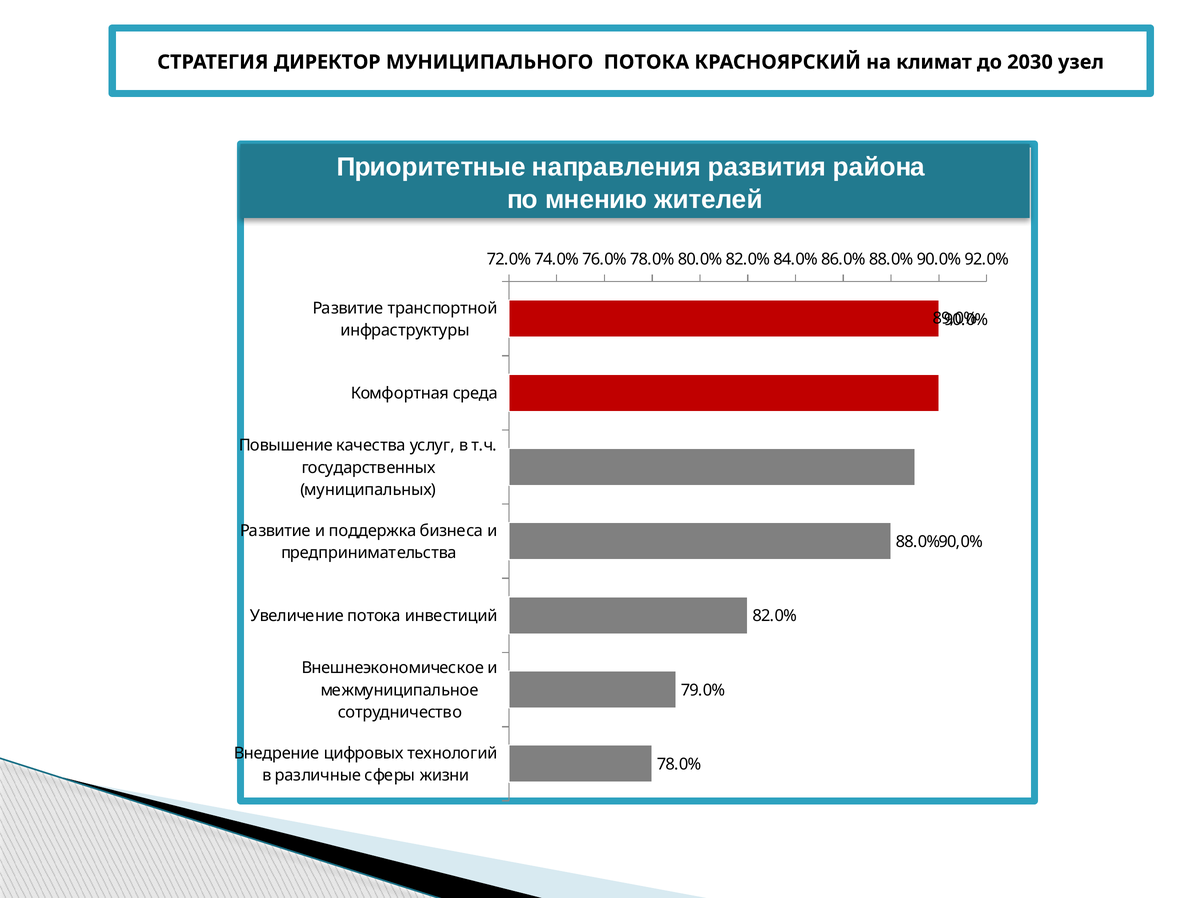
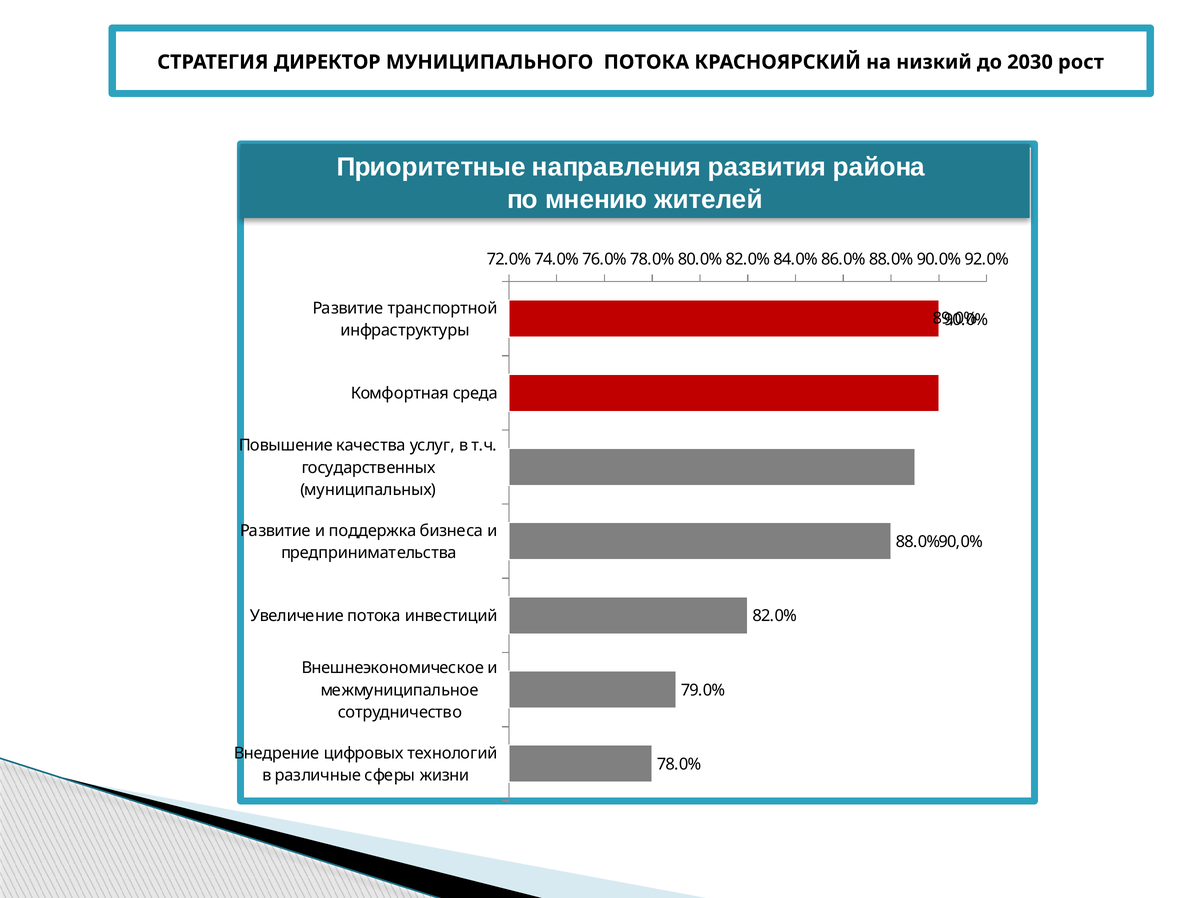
климат: климат -> низкий (934, 62)
узел: узел -> рост (1081, 62)
